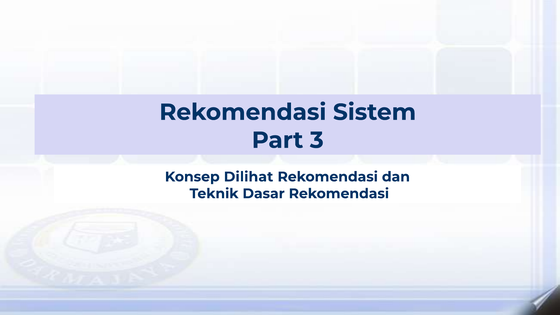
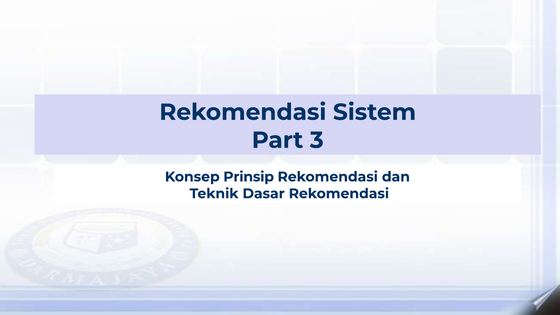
Dilihat: Dilihat -> Prinsip (249, 177)
